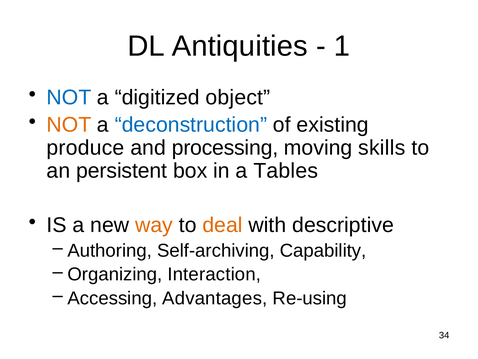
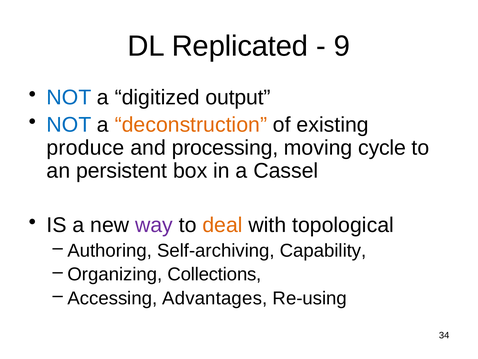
Antiquities: Antiquities -> Replicated (240, 46)
1: 1 -> 9 (342, 46)
object: object -> output (238, 97)
NOT colour: orange -> blue (69, 125)
deconstruction colour: blue -> orange (191, 125)
skills: skills -> cycle (382, 148)
Tables: Tables -> Cassel (286, 171)
way colour: orange -> purple (154, 225)
descriptive: descriptive -> topological (343, 225)
Interaction: Interaction -> Collections (214, 274)
